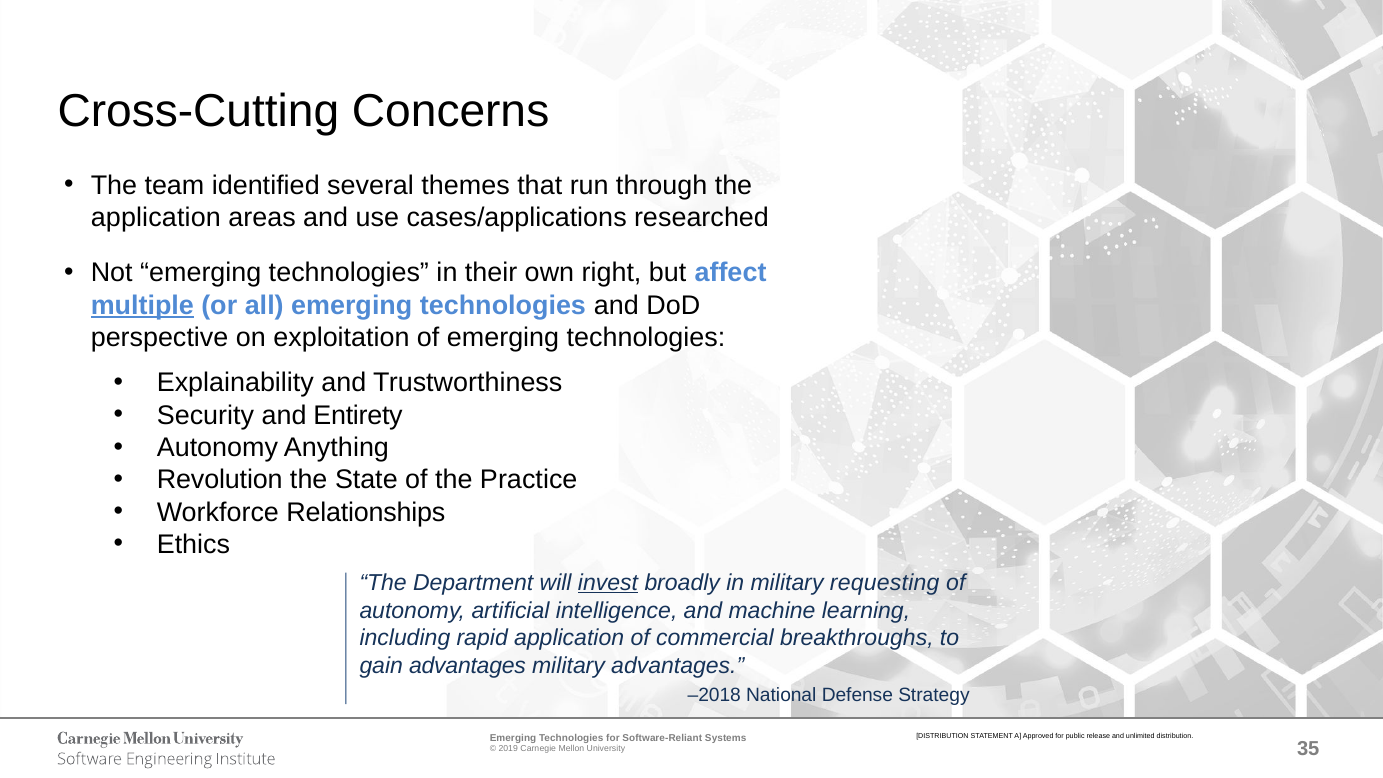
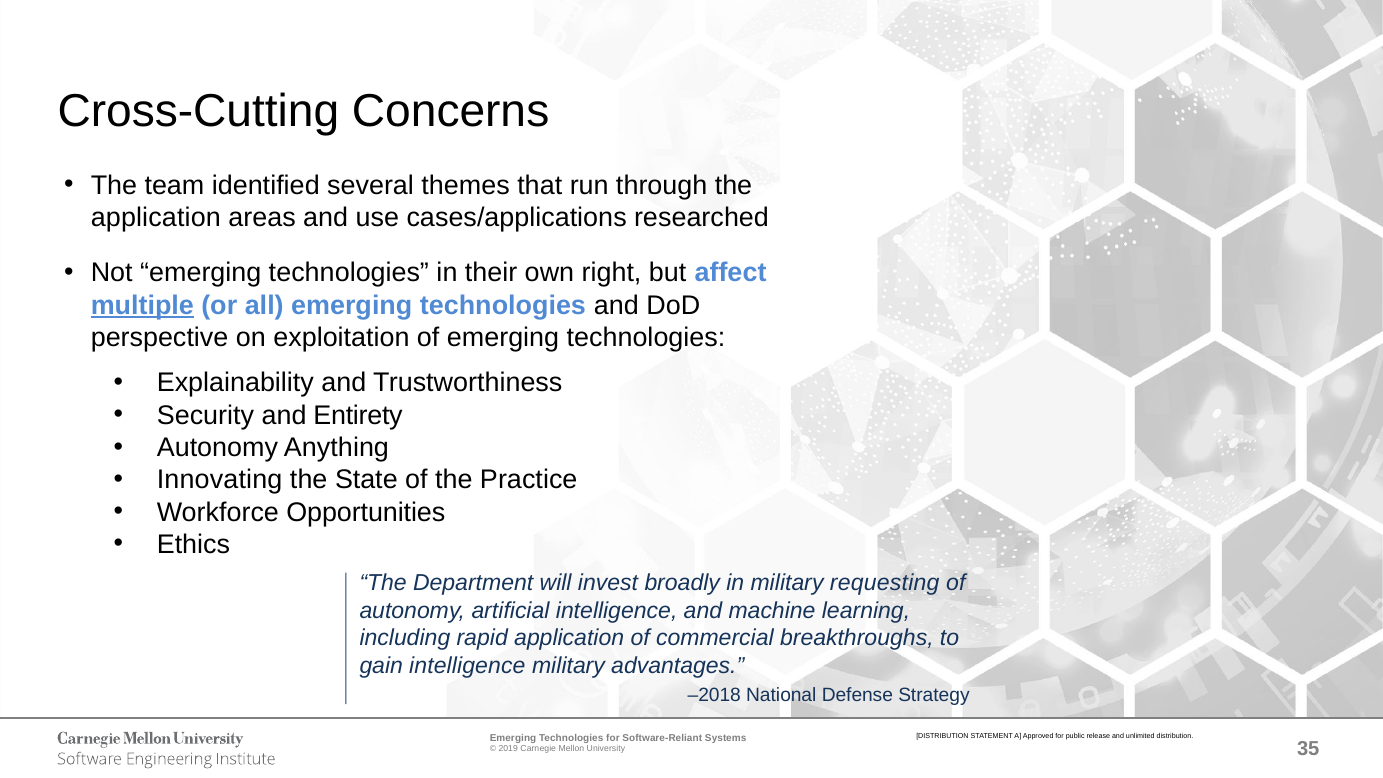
Revolution: Revolution -> Innovating (220, 480)
Relationships: Relationships -> Opportunities (366, 512)
invest underline: present -> none (608, 583)
gain advantages: advantages -> intelligence (467, 666)
